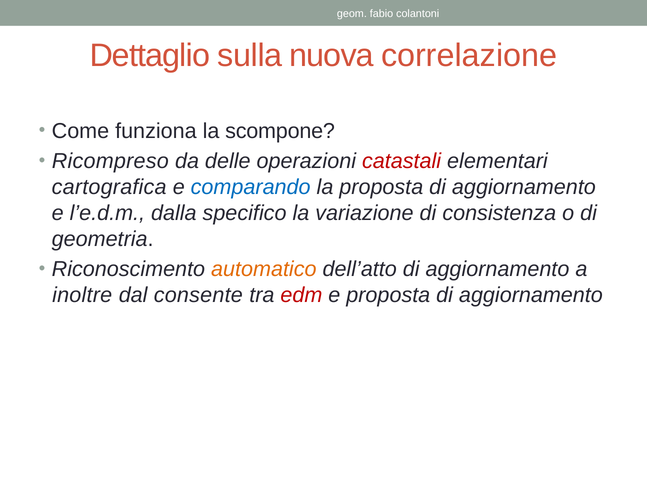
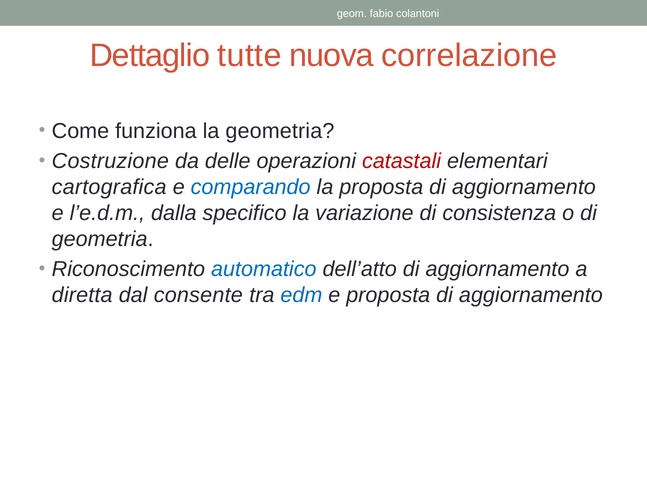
sulla: sulla -> tutte (250, 56)
la scompone: scompone -> geometria (280, 131)
Ricompreso: Ricompreso -> Costruzione (110, 161)
automatico colour: orange -> blue (264, 269)
inoltre: inoltre -> diretta (82, 295)
edm colour: red -> blue (301, 295)
